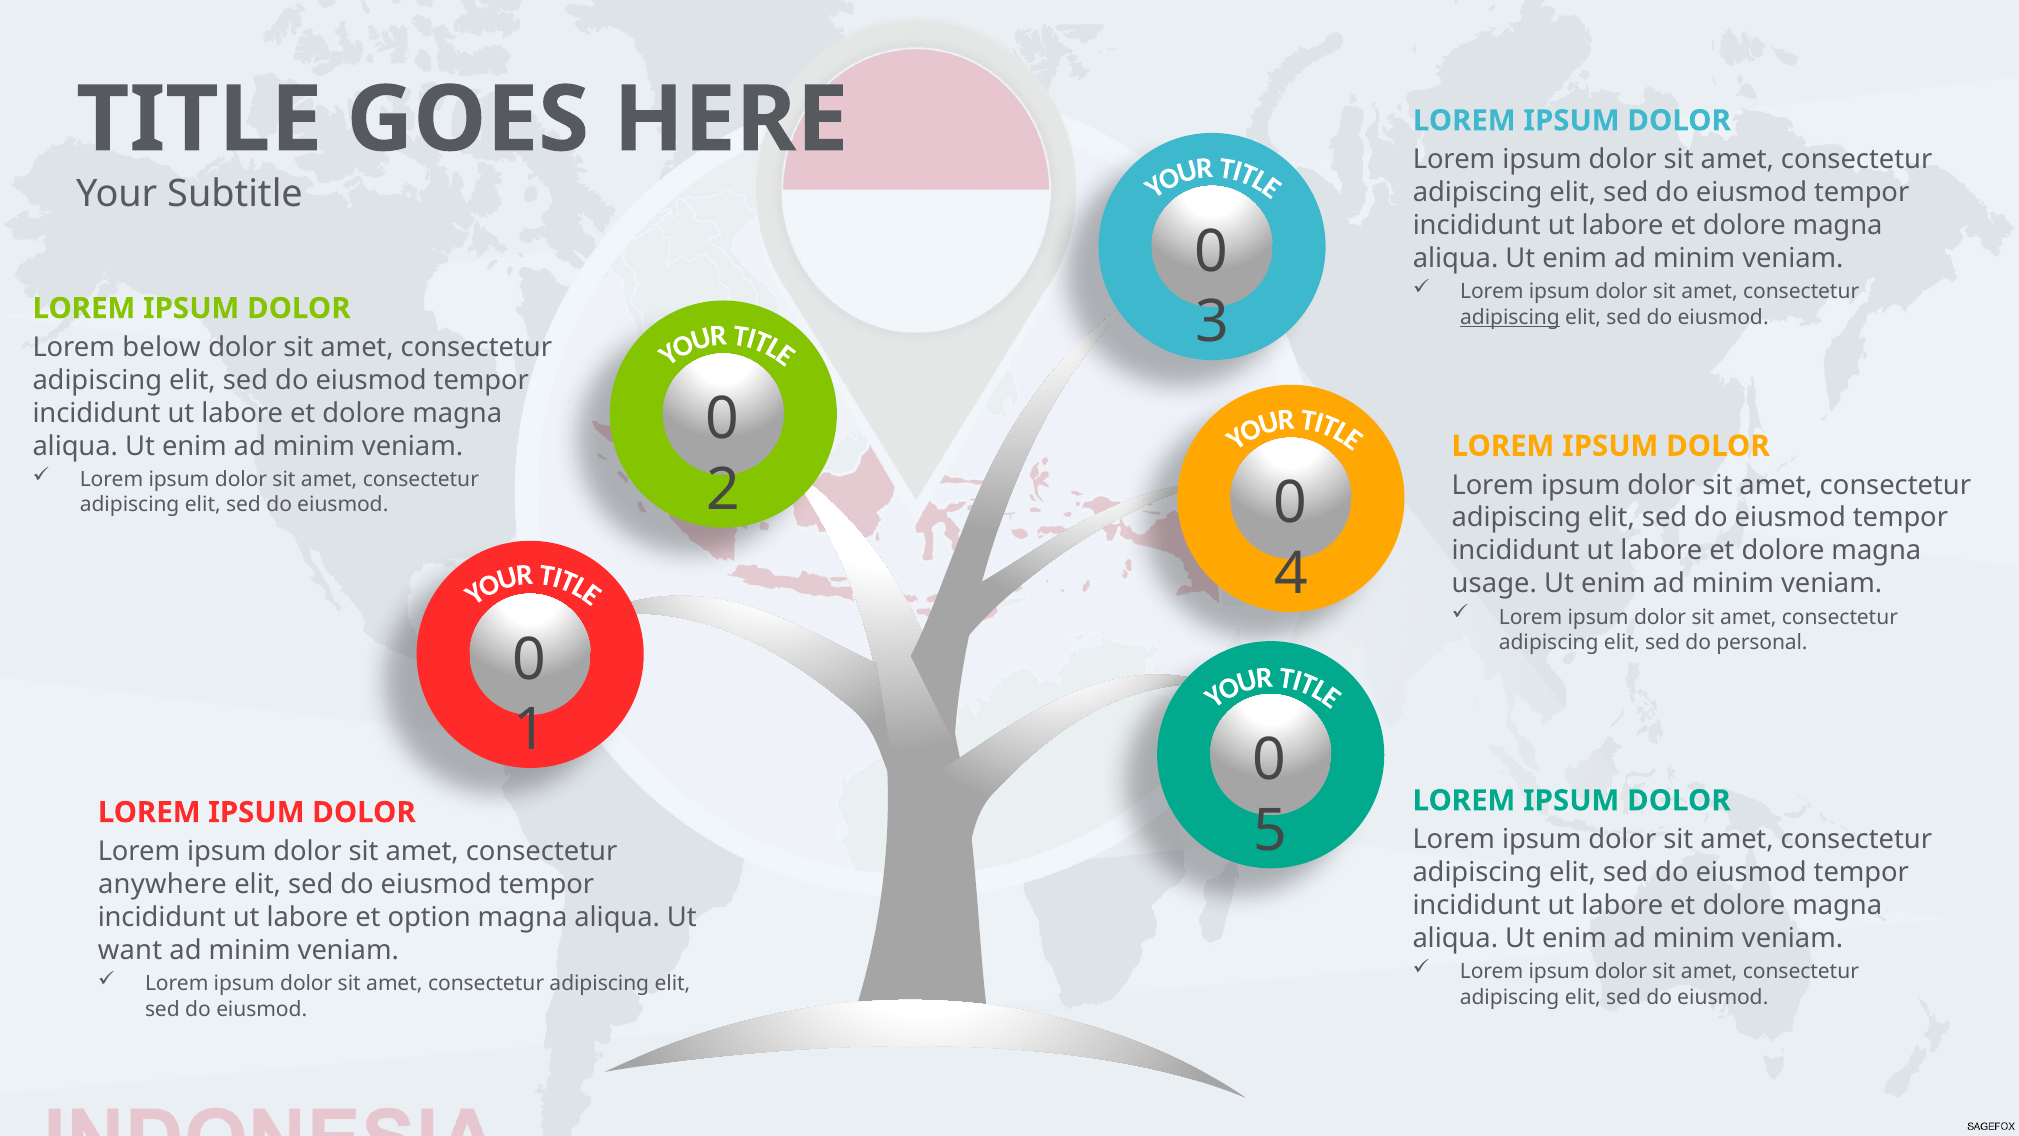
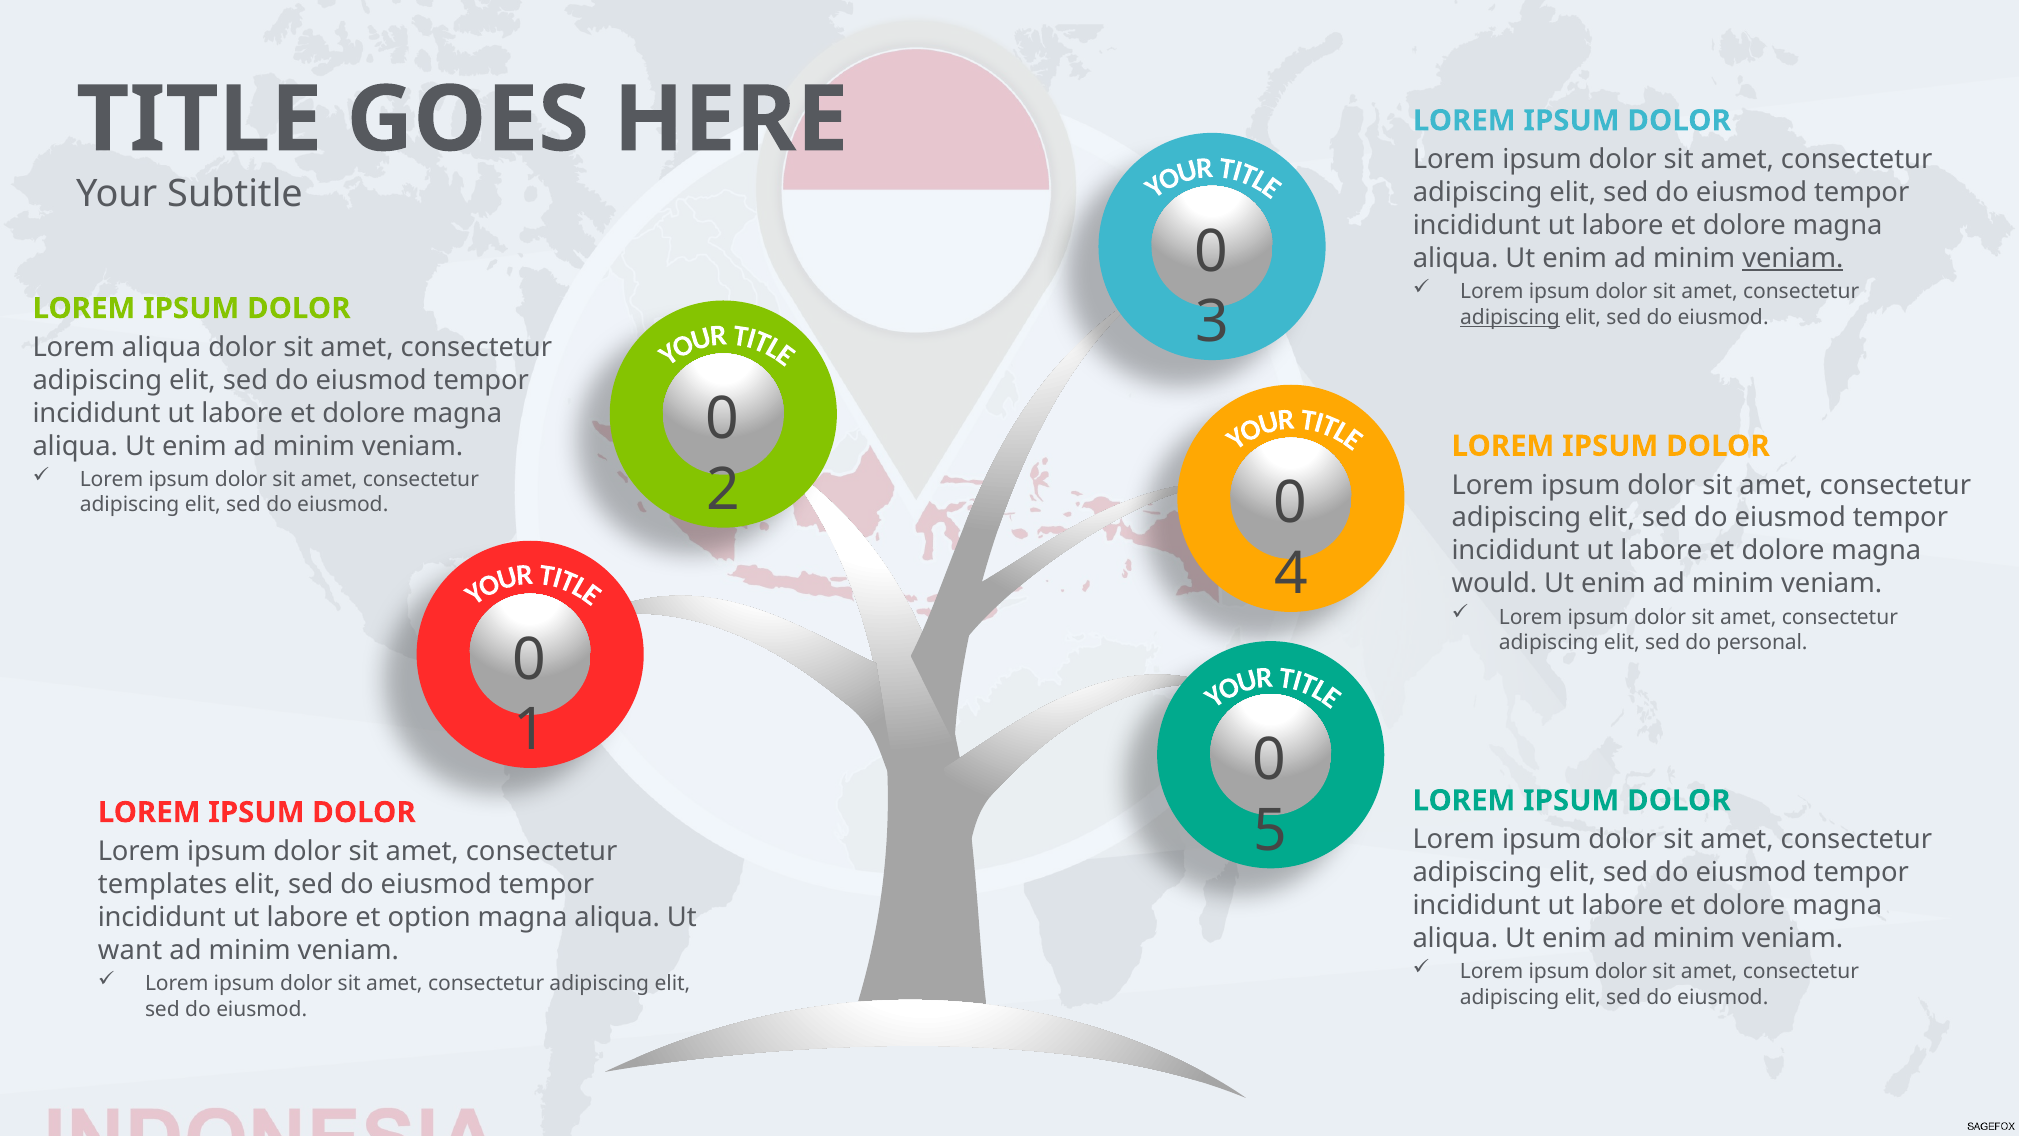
veniam underline: none -> present (1793, 258)
Lorem below: below -> aliqua (162, 347)
usage: usage -> would (1494, 583)
anywhere: anywhere -> templates (163, 884)
